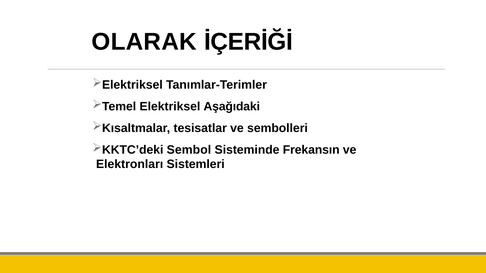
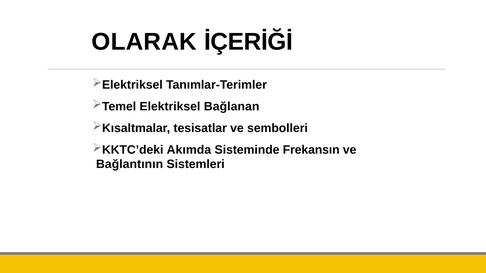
Aşağıdaki: Aşağıdaki -> Bağlanan (232, 107)
Sembol: Sembol -> Akımda (189, 150)
Elektronları: Elektronları -> Bağlantının (130, 165)
